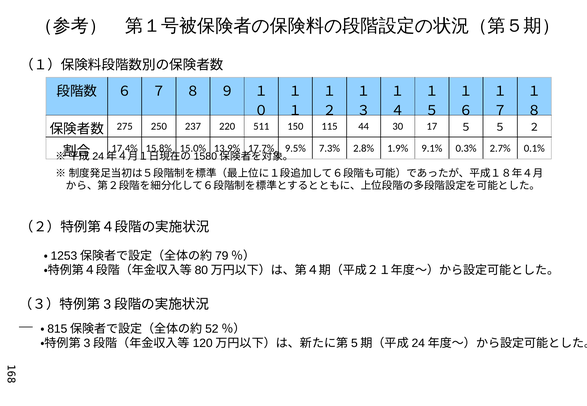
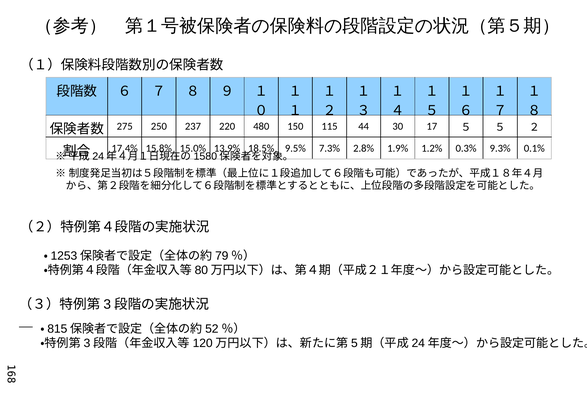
511: 511 -> 480 (261, 126)
17.7%: 17.7% -> 18.5% (261, 148)
9.1%: 9.1% -> 1.2% (432, 148)
2.7%: 2.7% -> 9.3% (500, 148)
